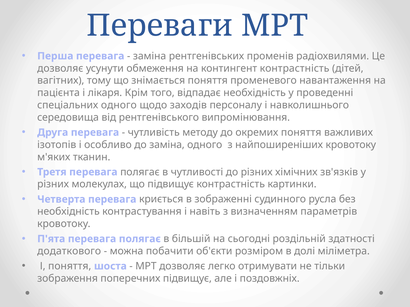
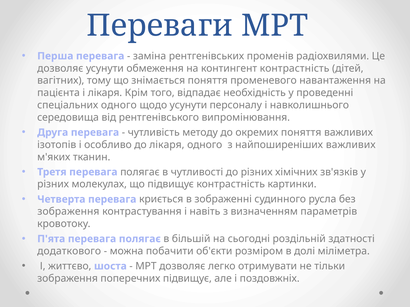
щодо заходів: заходів -> усунути (188, 105)
до заміна: заміна -> лікаря (167, 145)
найпоширеніших кровотоку: кровотоку -> важливих (351, 145)
необхідність: необхідність -> зображення (68, 212)
І поняття: поняття -> життєво (70, 267)
